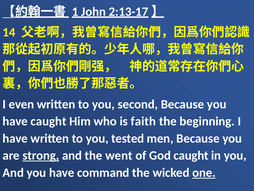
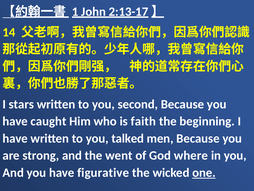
even: even -> stars (21, 104)
tested: tested -> talked (128, 138)
strong underline: present -> none (41, 155)
God caught: caught -> where (191, 155)
command: command -> figurative (103, 172)
